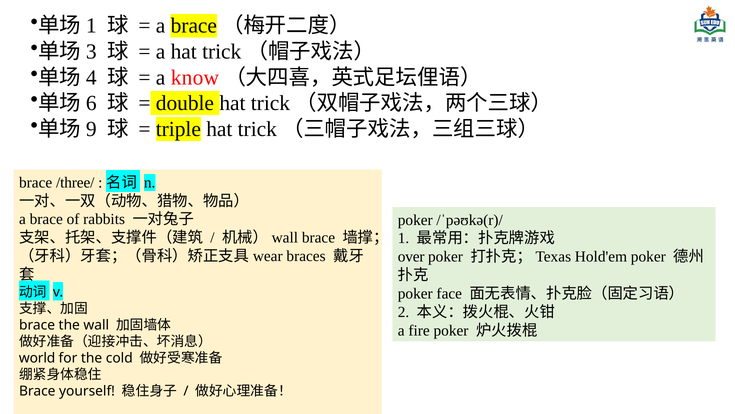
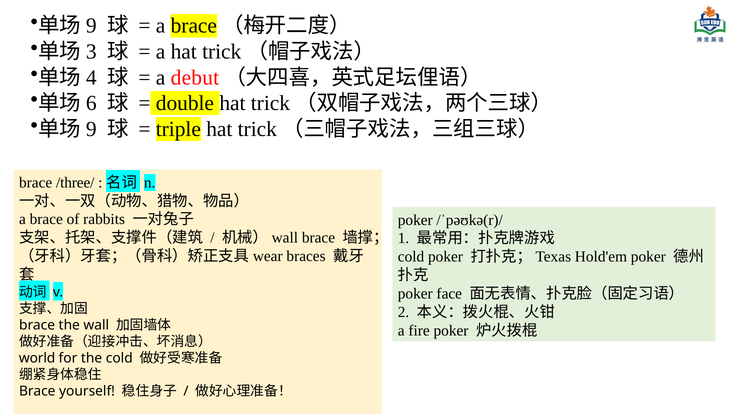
1: 1 -> 9 (91, 26)
know: know -> debut (195, 77)
over: over -> cold (411, 256)
